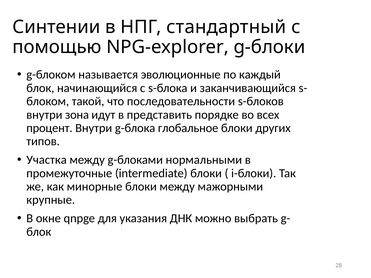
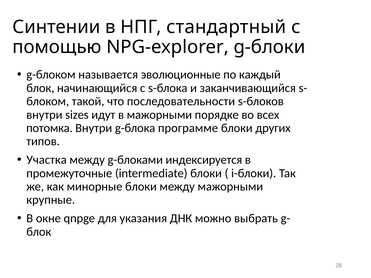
зона: зона -> sizes (77, 115)
в представить: представить -> мажорными (159, 115)
процент: процент -> потомка (49, 128)
глобальное: глобальное -> программе (188, 128)
нормальными: нормальными -> индексируется (204, 160)
